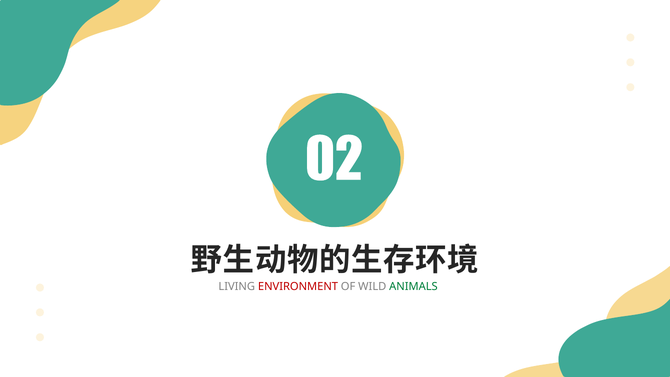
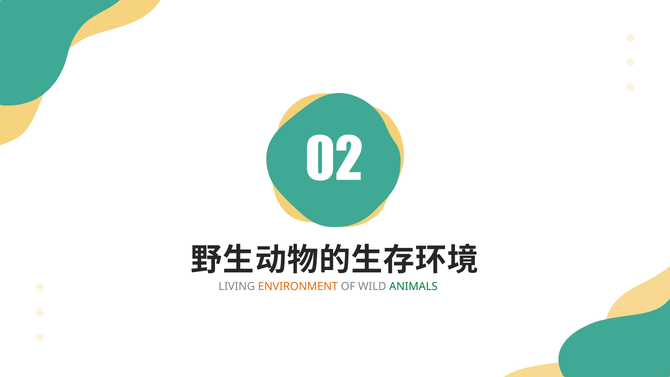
ENVIRONMENT colour: red -> orange (298, 286)
